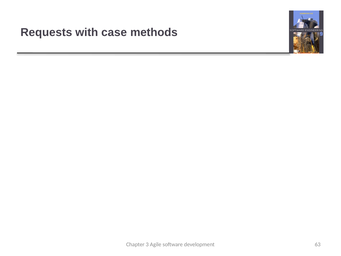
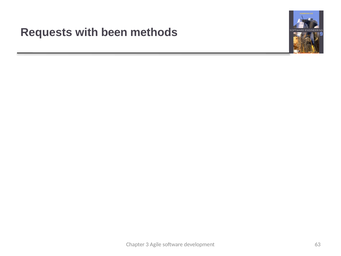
case: case -> been (114, 32)
